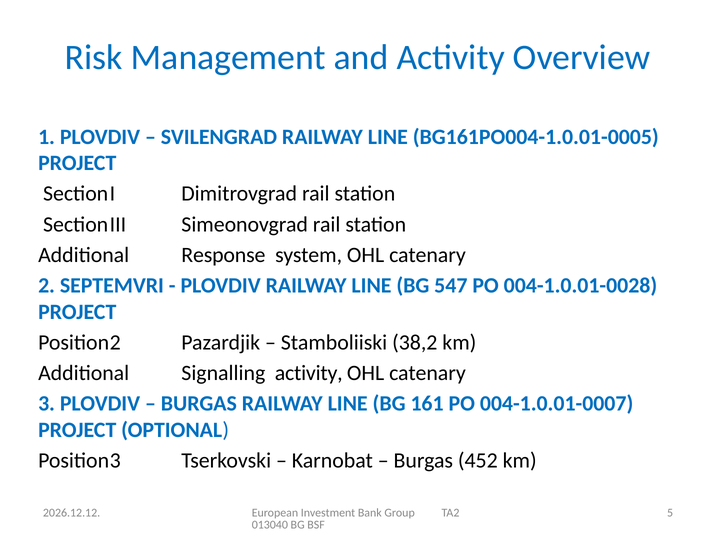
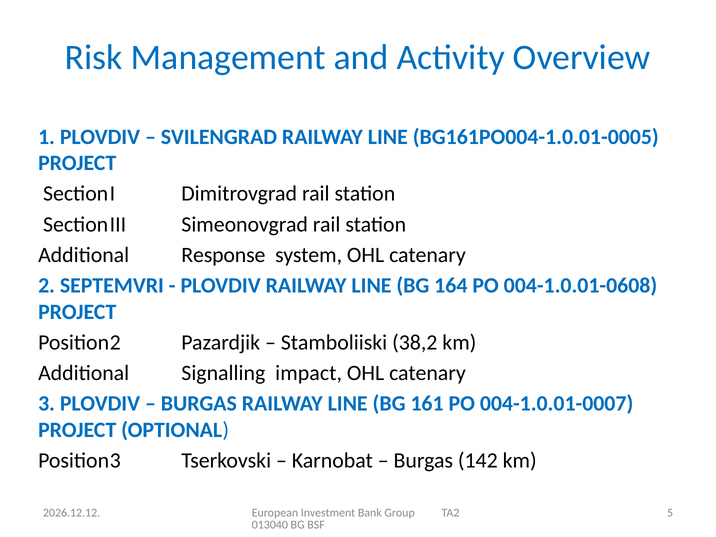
547: 547 -> 164 (451, 286)
004-1.0.01-0028: 004-1.0.01-0028 -> 004-1.0.01-0608 (580, 286)
Signalling activity: activity -> impact (309, 373)
452: 452 -> 142 (478, 461)
